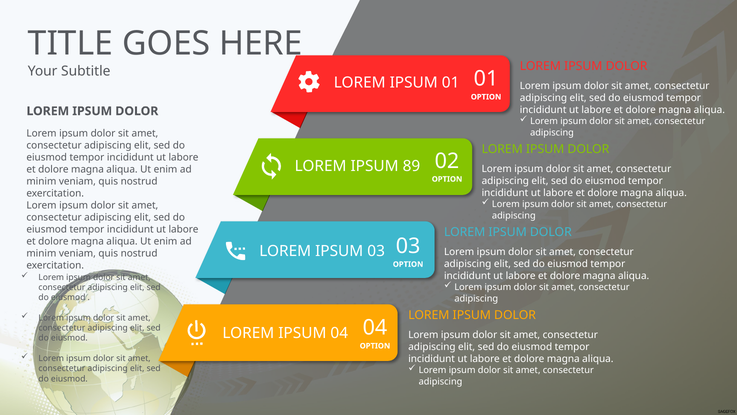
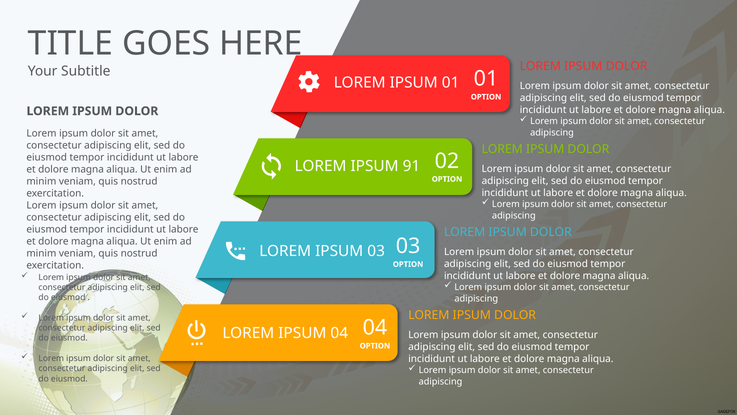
89: 89 -> 91 (411, 166)
